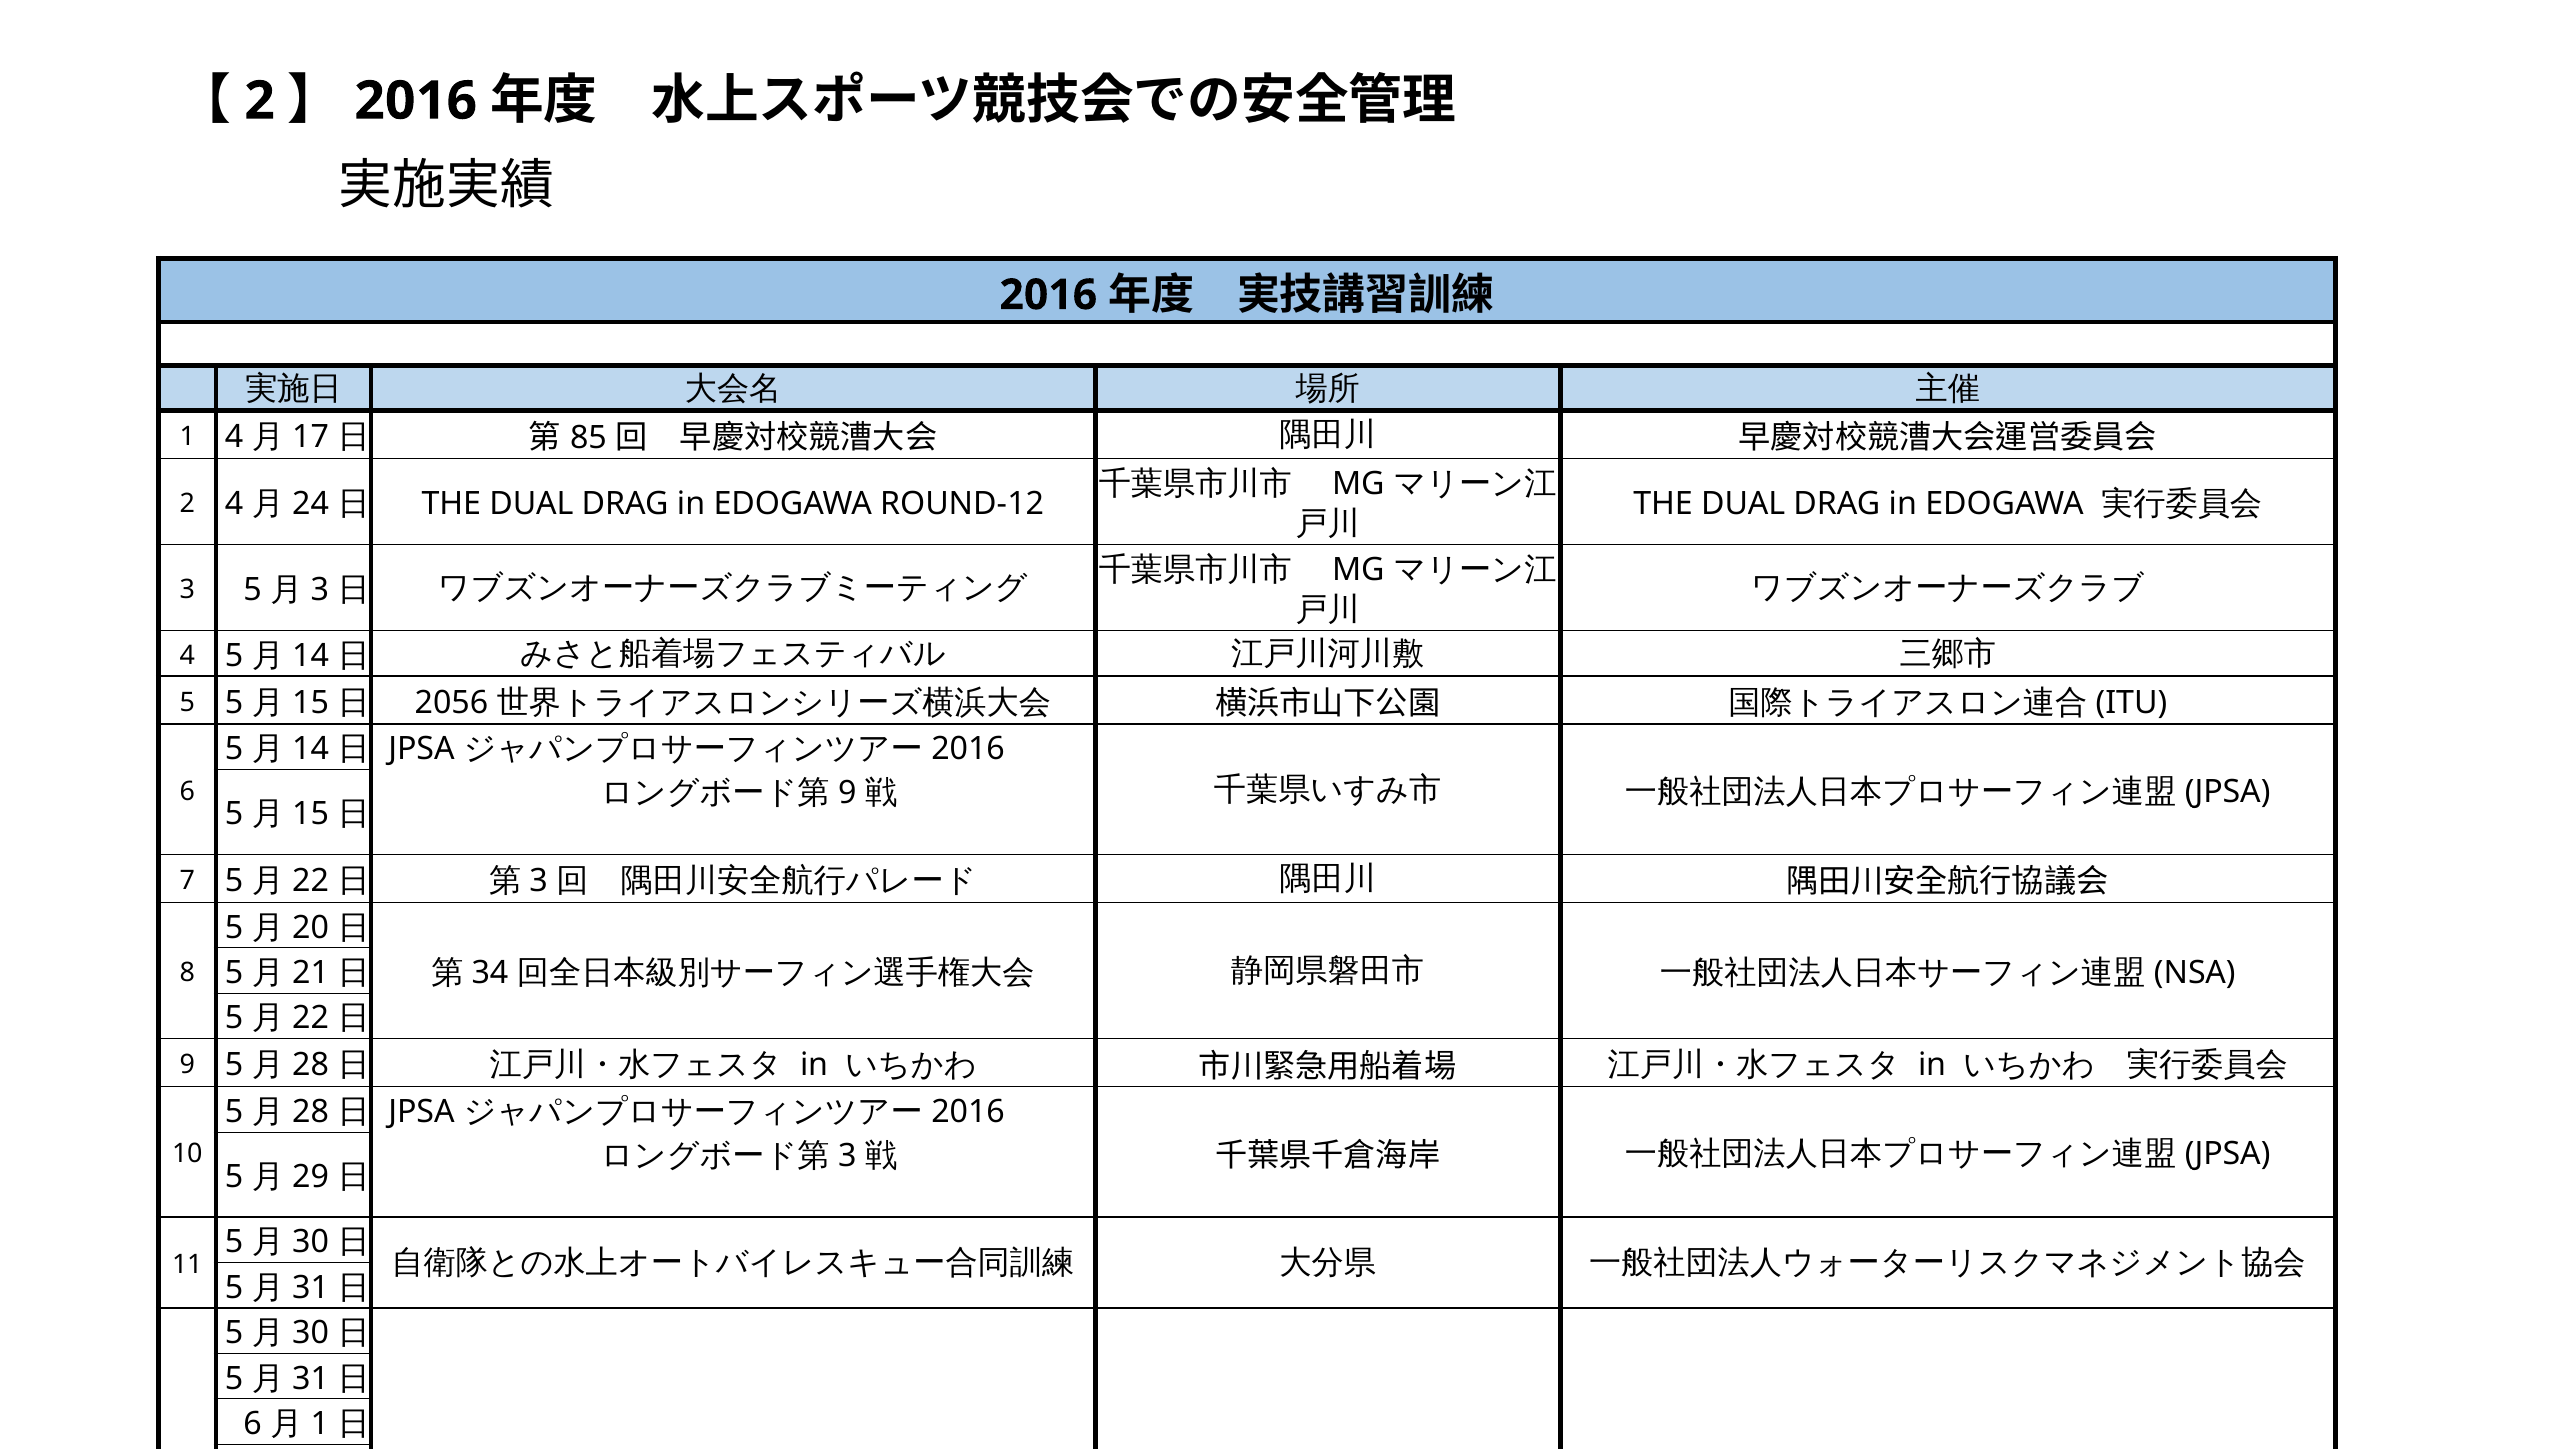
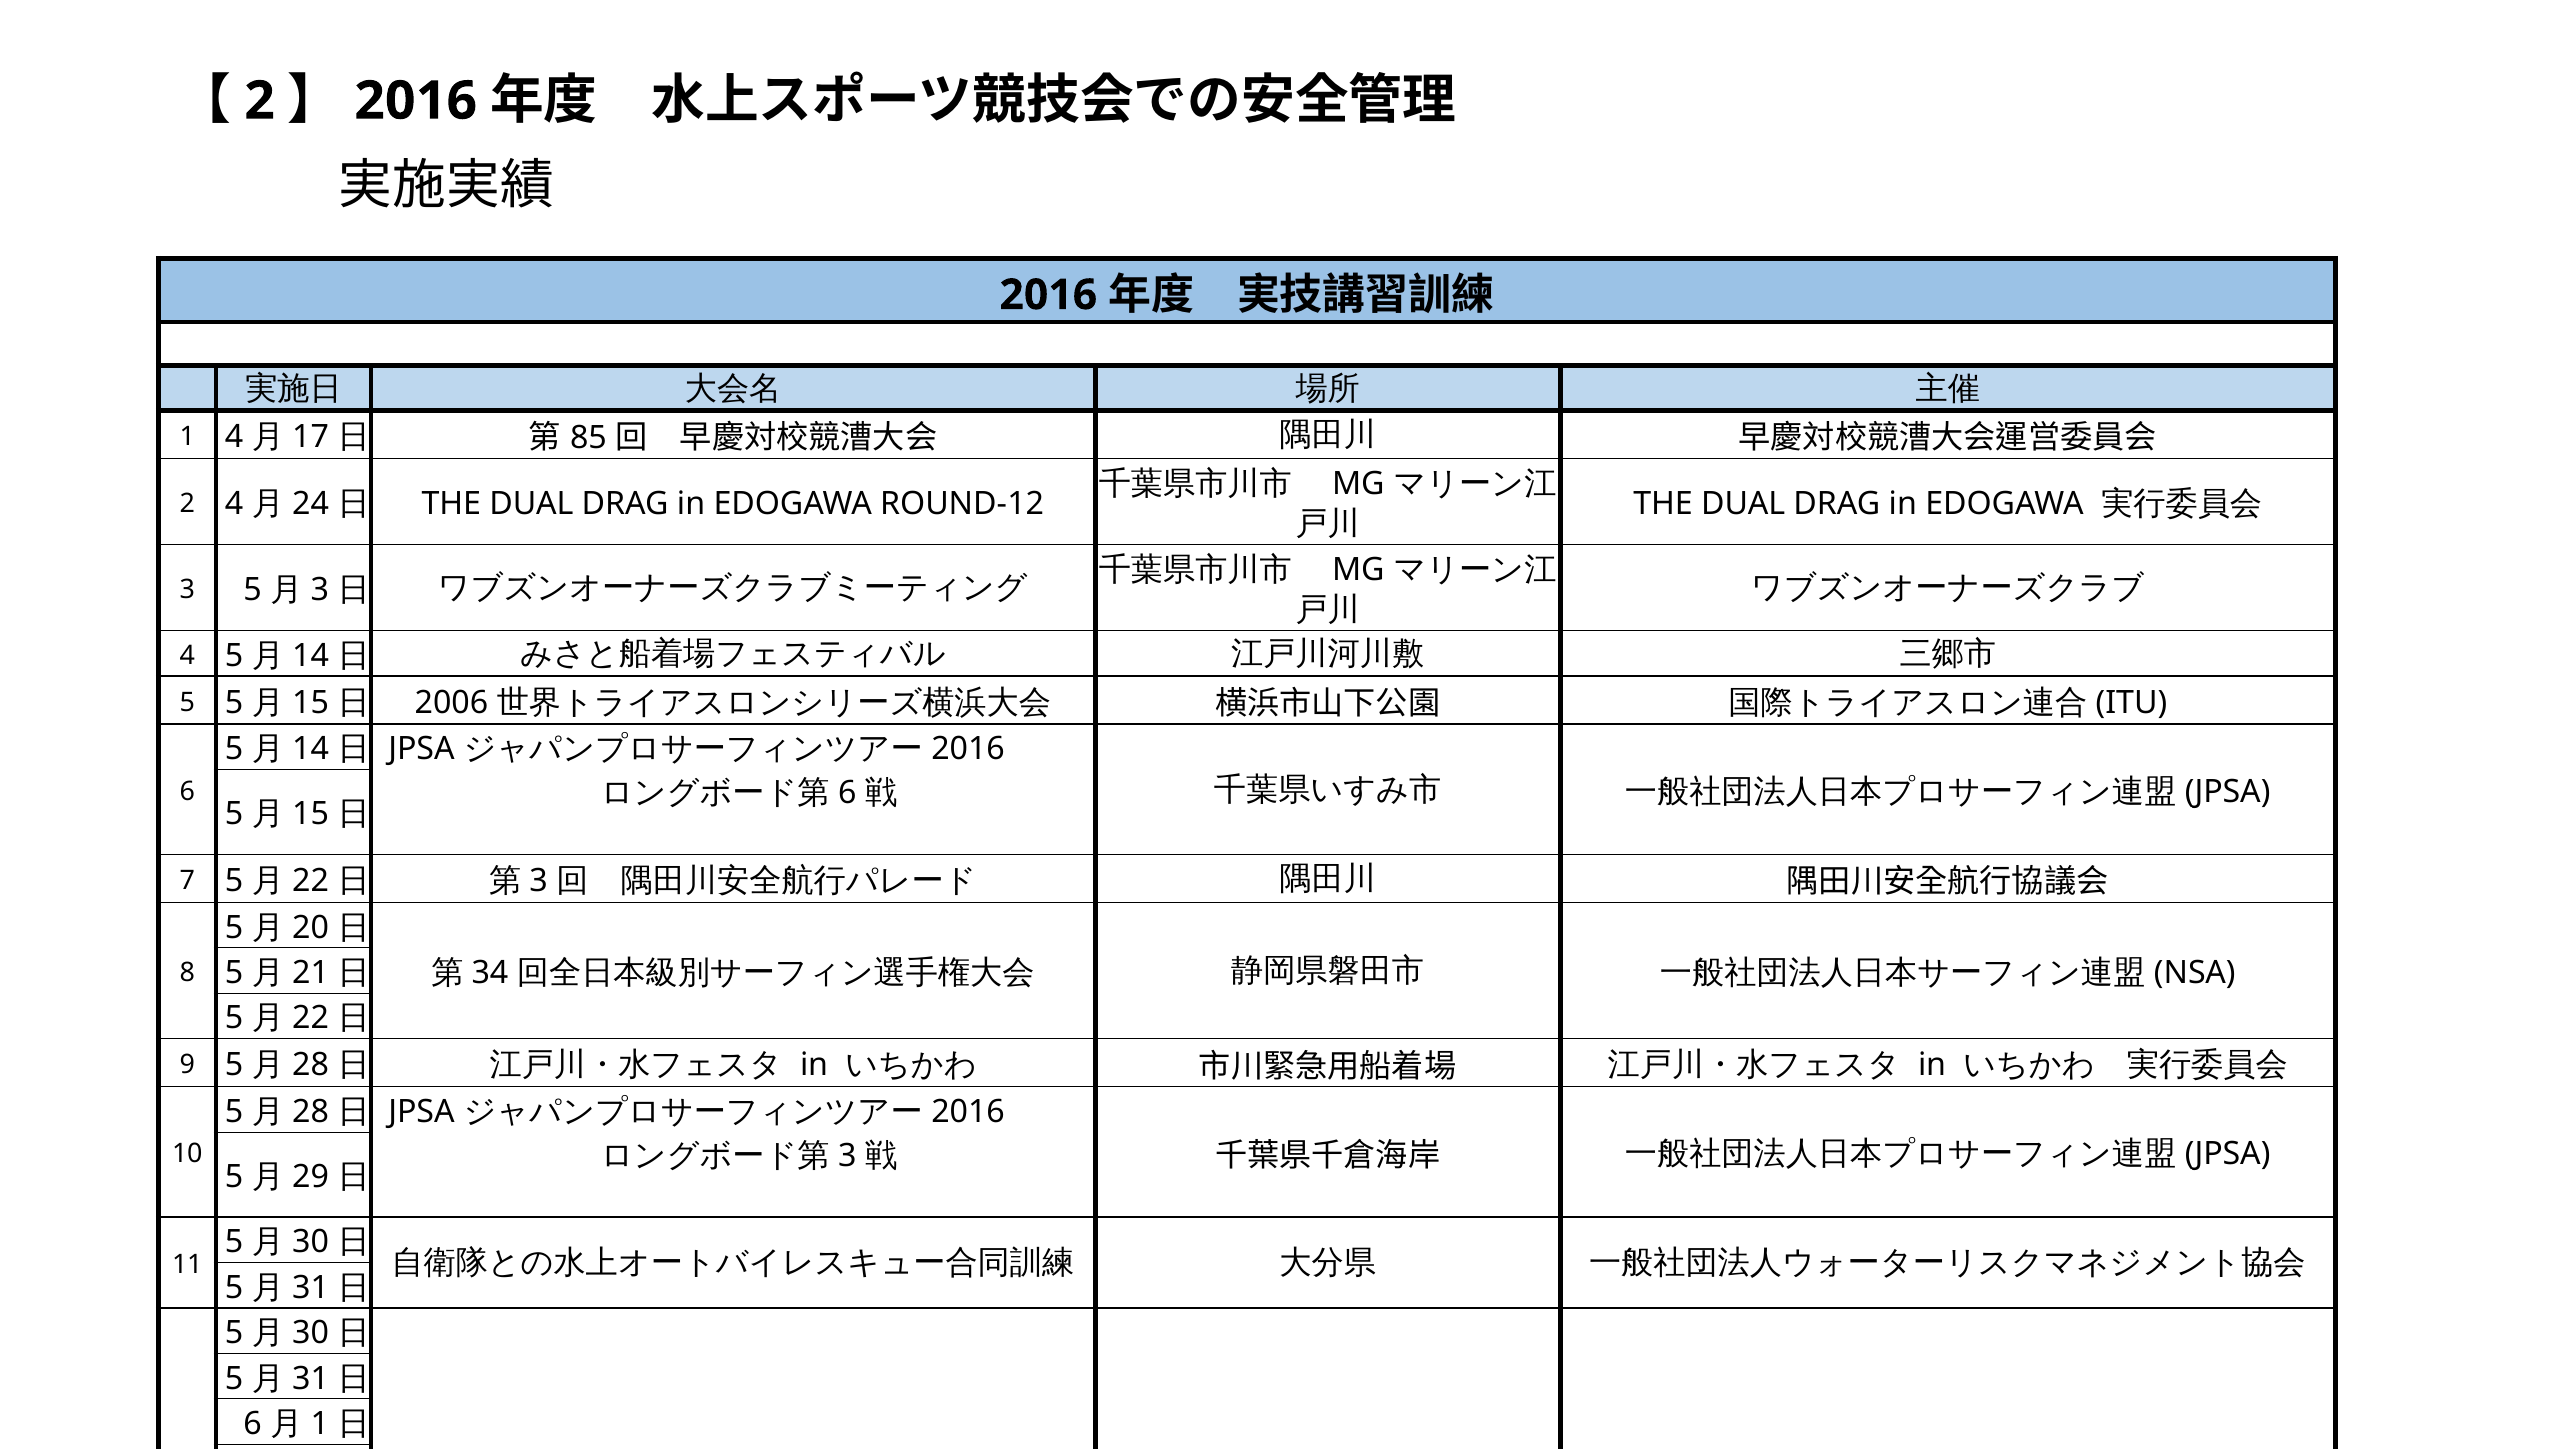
2056: 2056 -> 2006 (451, 702)
9: 9 -> 6 (847, 793)
